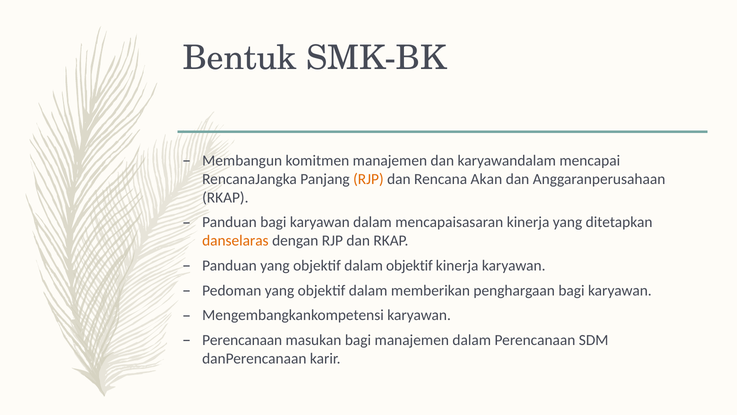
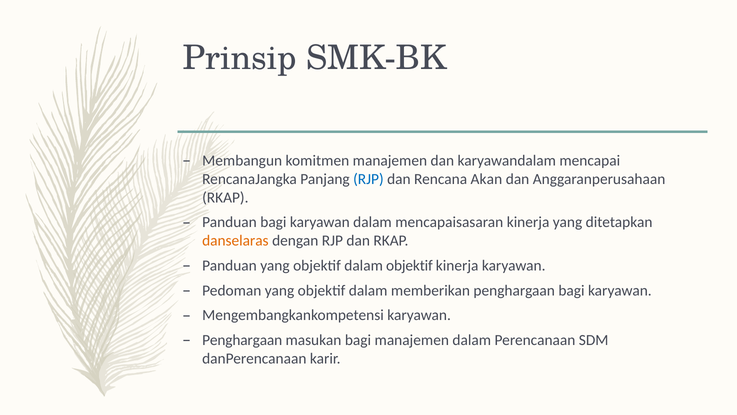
Bentuk: Bentuk -> Prinsip (240, 58)
RJP colour: orange -> blue (368, 179)
Perencanaan: Perencanaan -> Penghargaan (242, 340)
